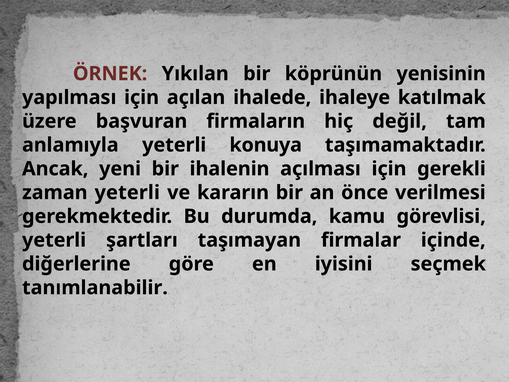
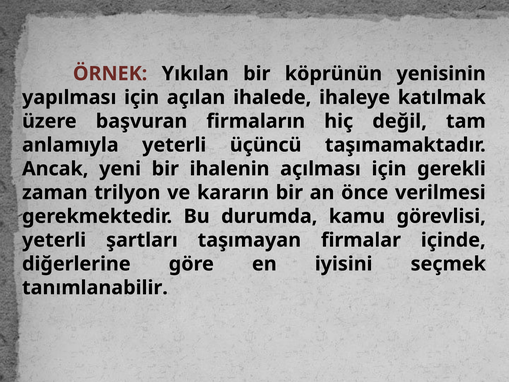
konuya: konuya -> üçüncü (266, 145)
zaman yeterli: yeterli -> trilyon (127, 192)
